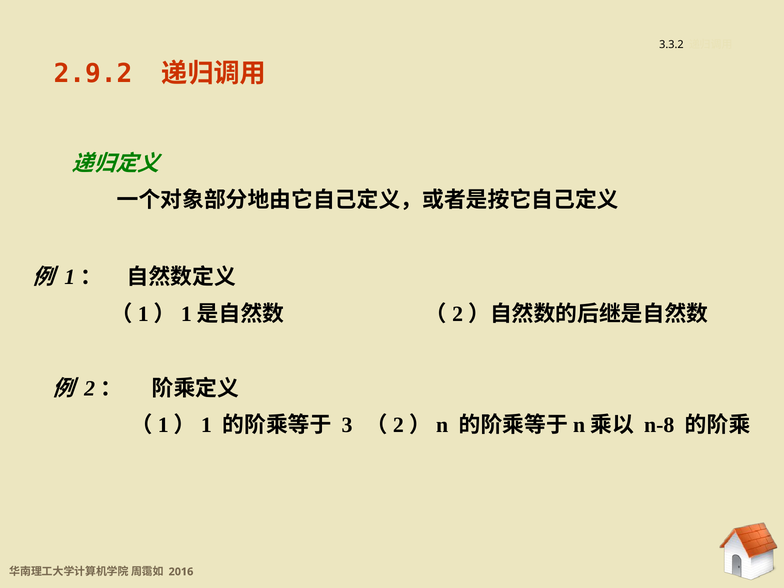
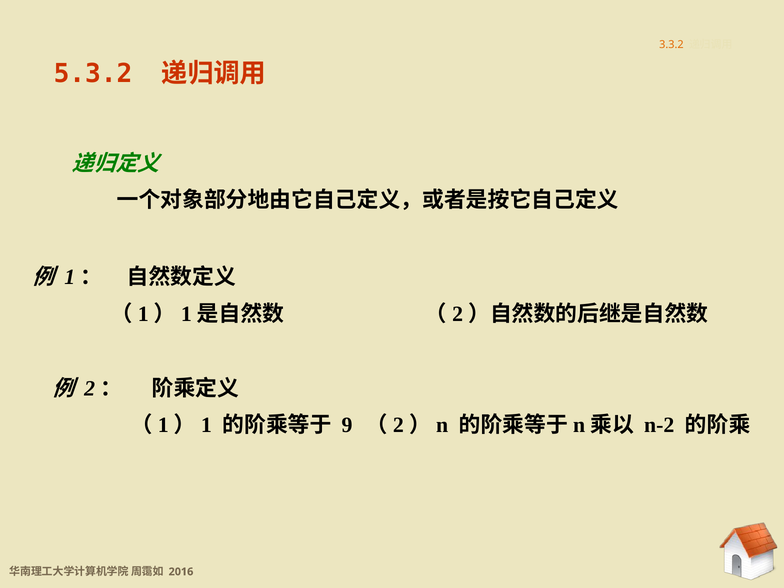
3.3.2 colour: black -> orange (671, 44)
2.9.2: 2.9.2 -> 5.3.2 (93, 74)
3: 3 -> 9 (347, 425)
n-8: n-8 -> n-2 (659, 425)
